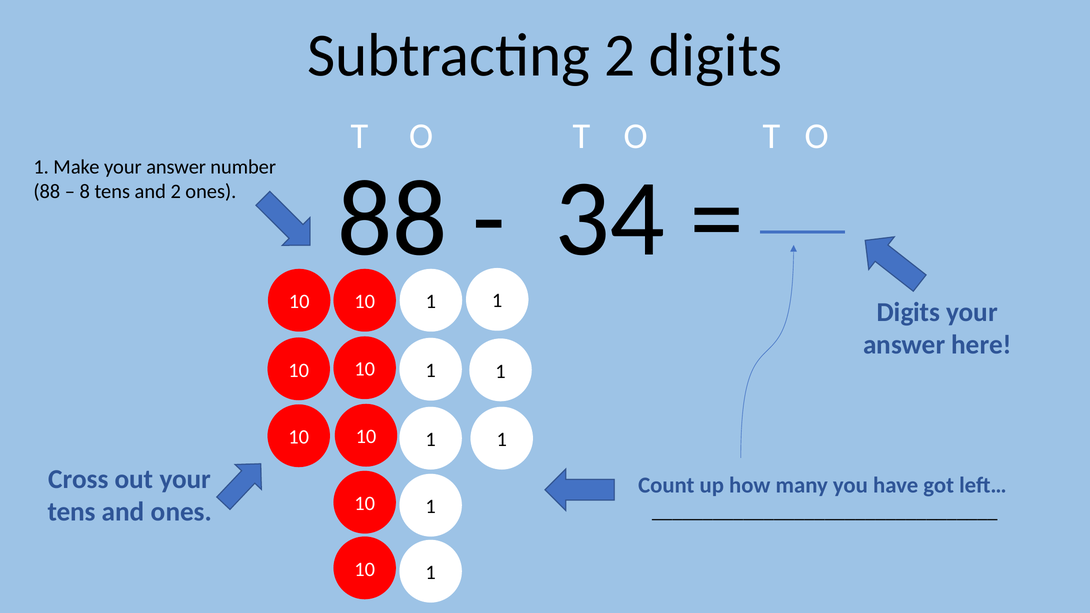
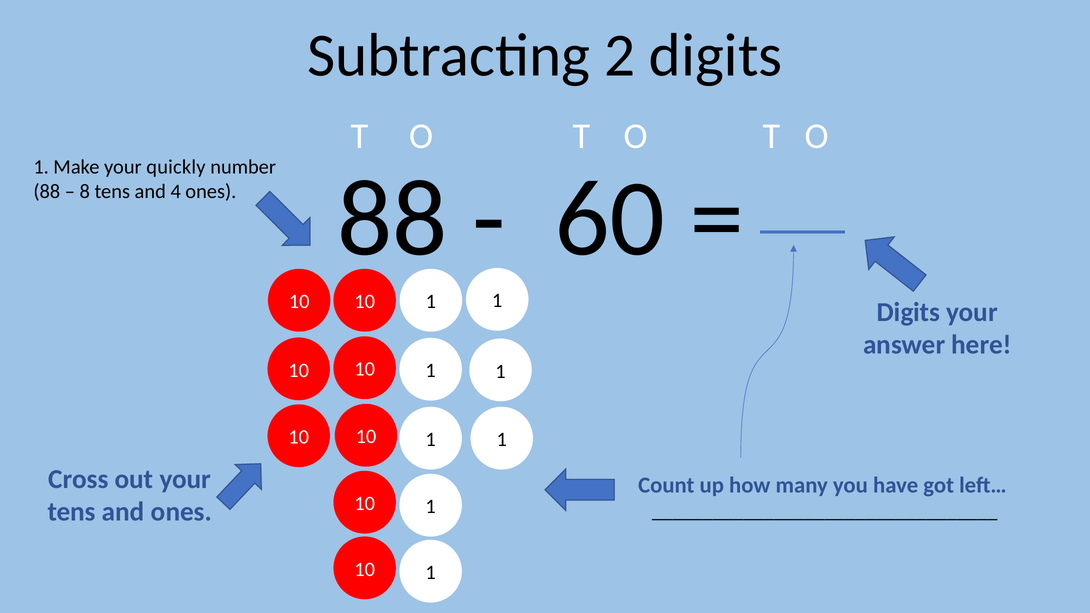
Make your answer: answer -> quickly (176, 167)
34: 34 -> 60 (610, 219)
and 2: 2 -> 4 (176, 191)
